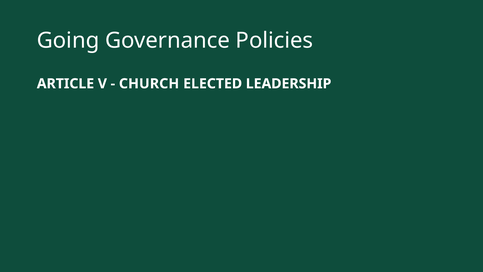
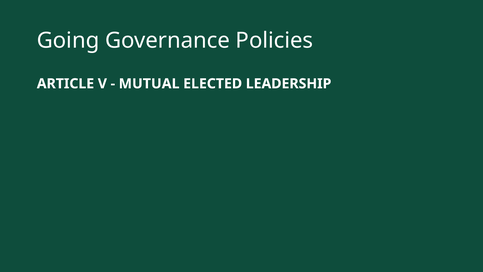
CHURCH: CHURCH -> MUTUAL (149, 84)
